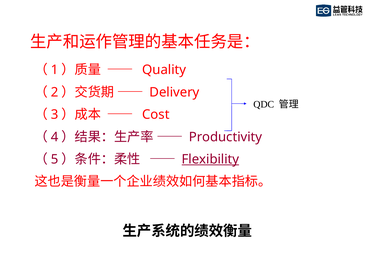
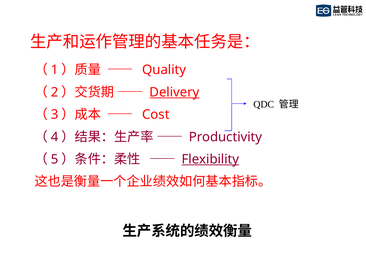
Delivery underline: none -> present (174, 92)
